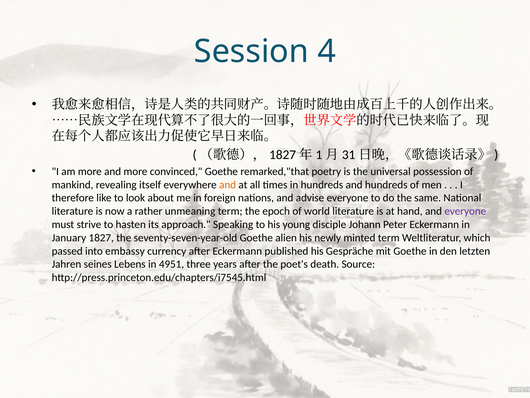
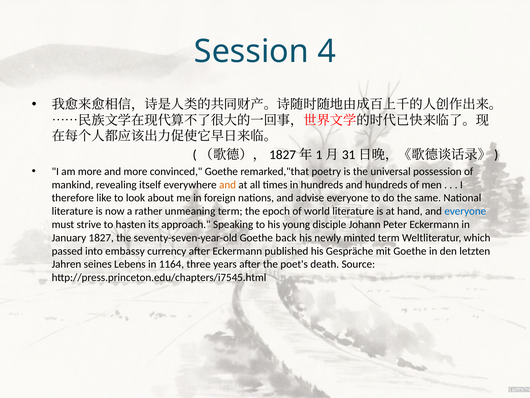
everyone colour: purple -> blue (465, 211)
alien: alien -> back (286, 238)
4951: 4951 -> 1164 (171, 264)
